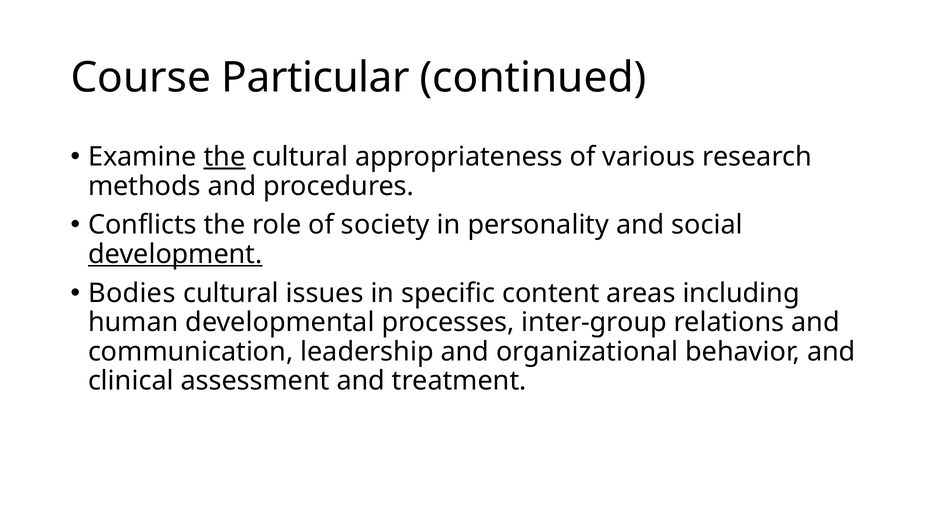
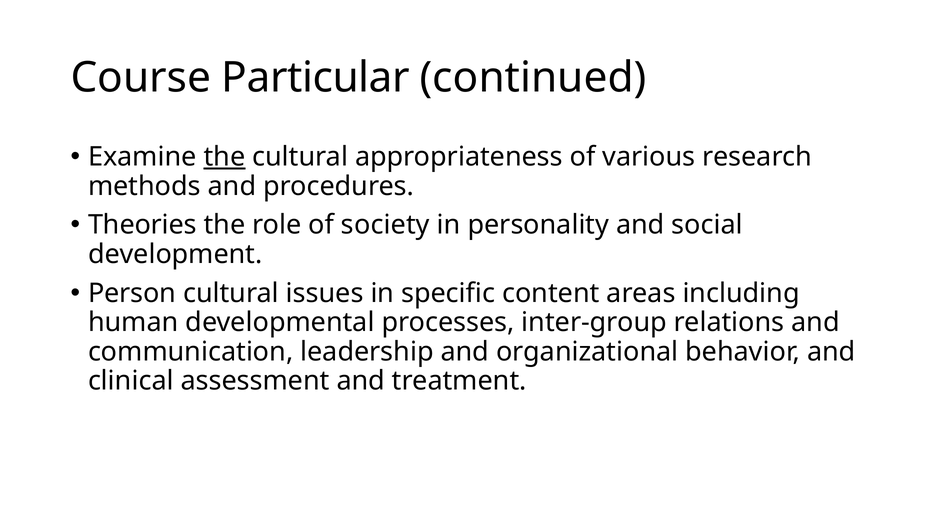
Conflicts: Conflicts -> Theories (142, 225)
development underline: present -> none (175, 254)
Bodies: Bodies -> Person (132, 293)
